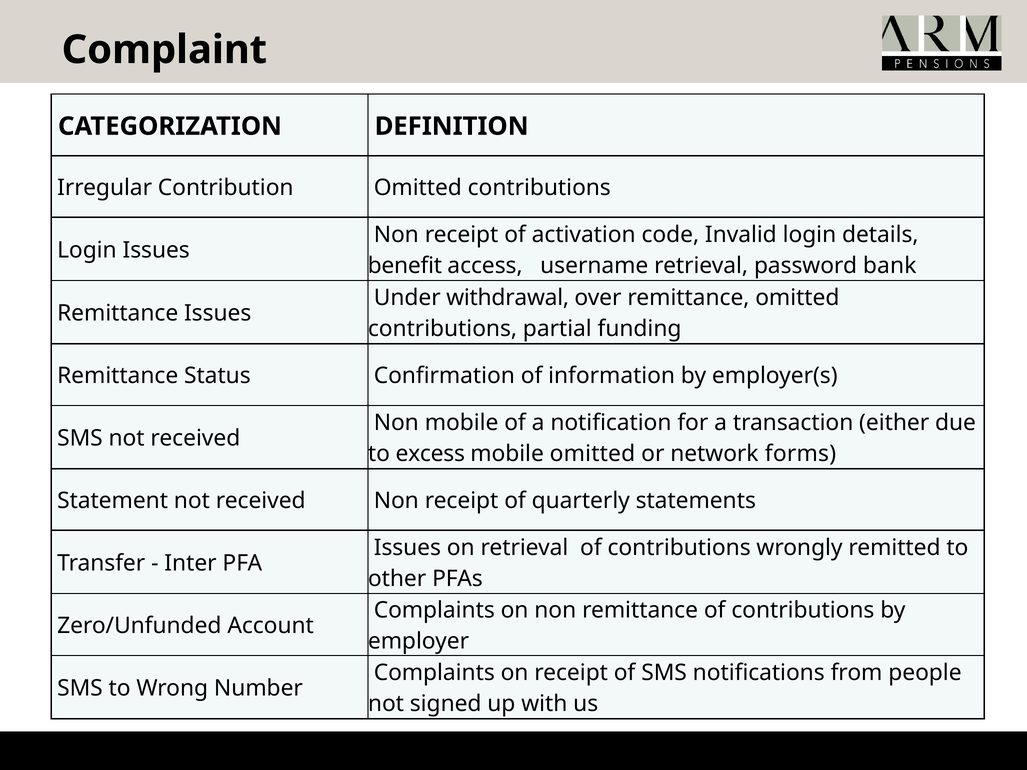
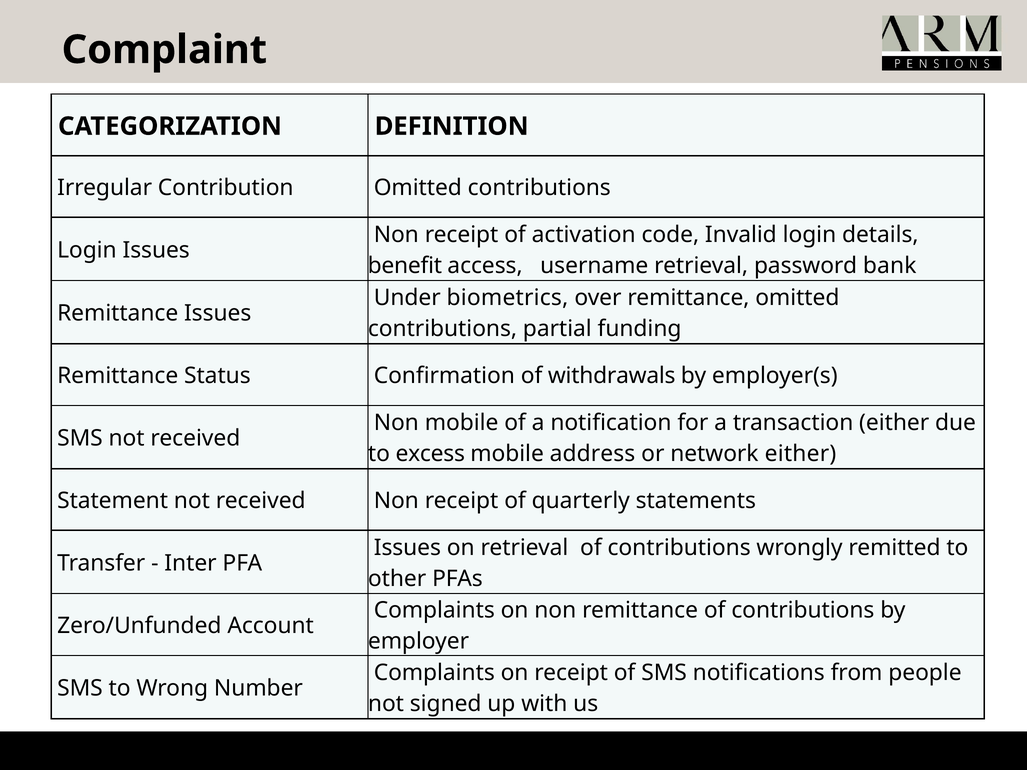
withdrawal: withdrawal -> biometrics (507, 298)
information: information -> withdrawals (612, 376)
mobile omitted: omitted -> address (592, 454)
network forms: forms -> either (800, 454)
